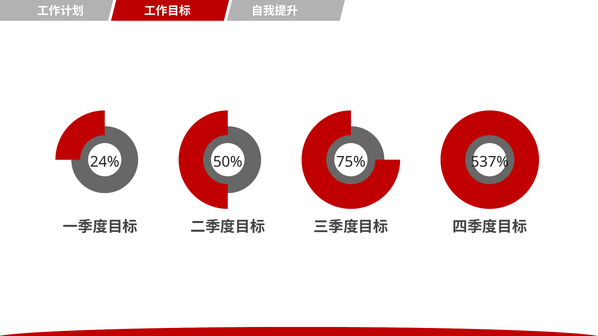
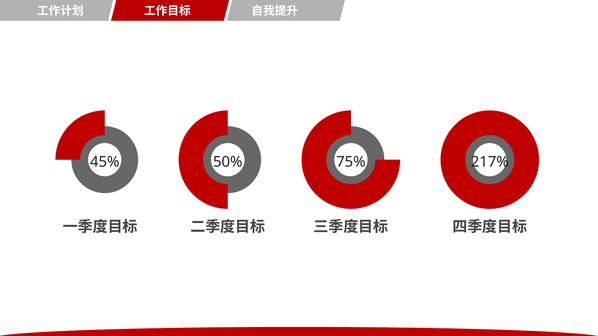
24%: 24% -> 45% (105, 162)
537%: 537% -> 217% (490, 162)
